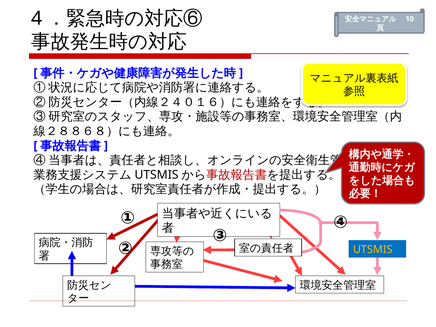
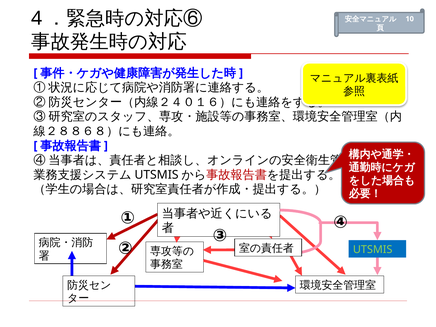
UTSMIS colour: yellow -> light green (373, 250)
